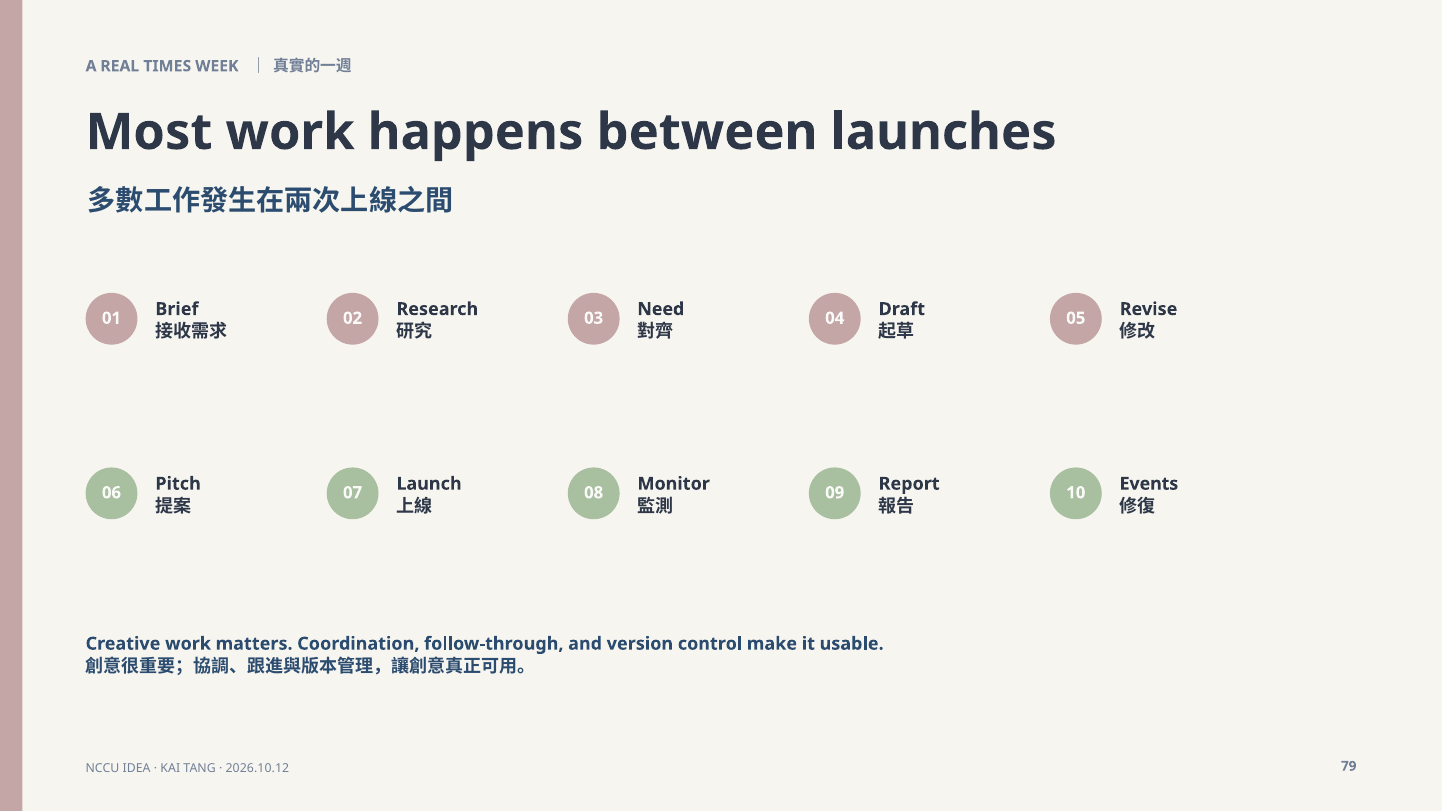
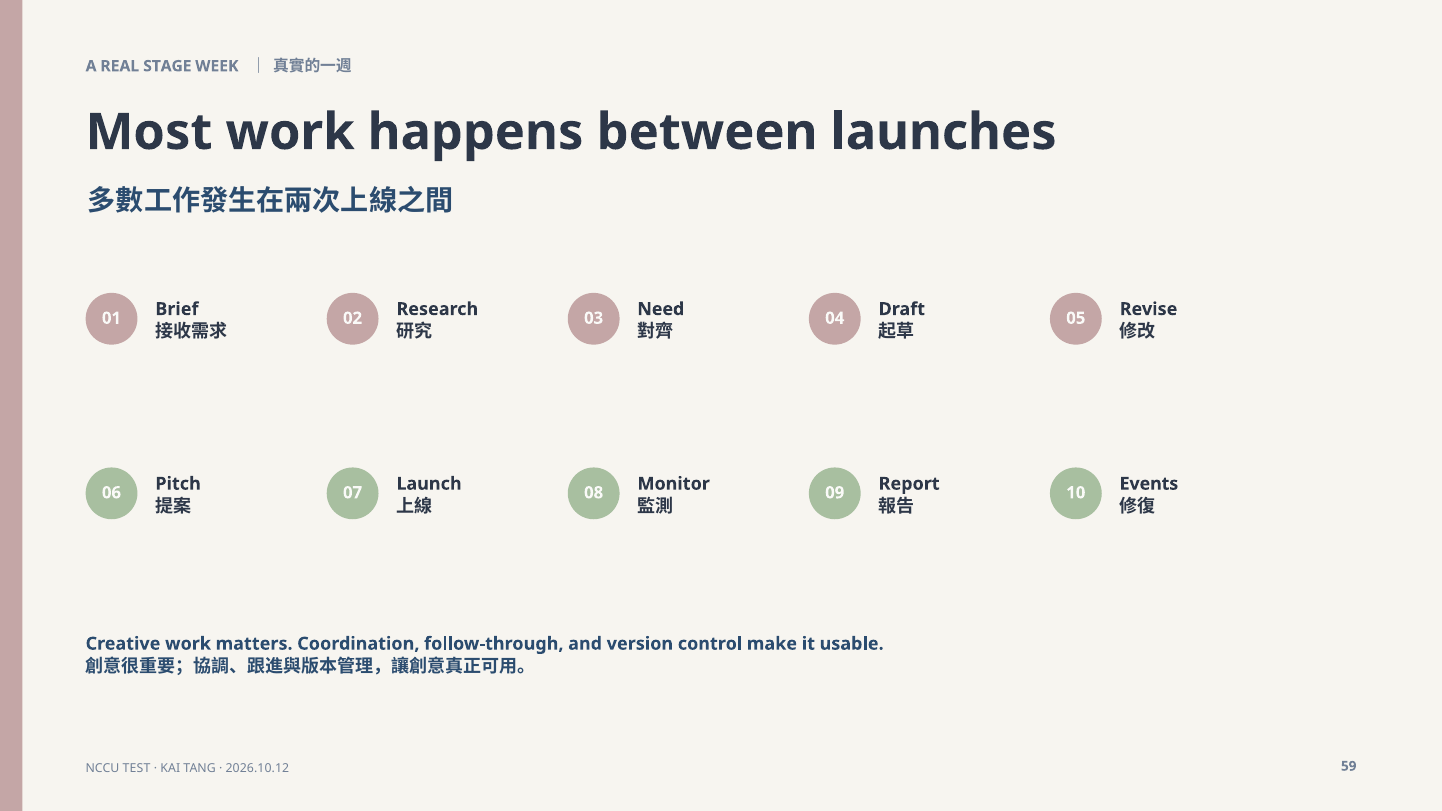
TIMES: TIMES -> STAGE (167, 66)
IDEA: IDEA -> TEST (137, 769)
79: 79 -> 59 (1349, 766)
